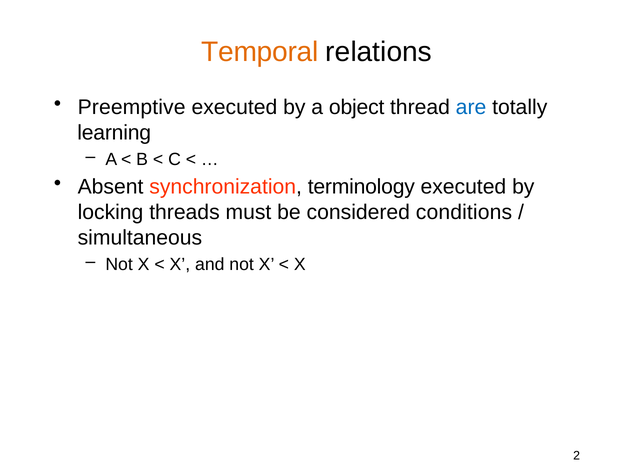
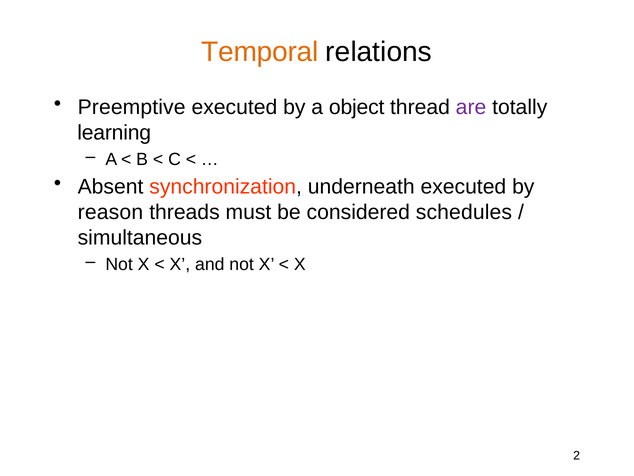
are colour: blue -> purple (471, 107)
terminology: terminology -> underneath (361, 187)
locking: locking -> reason (110, 212)
conditions: conditions -> schedules (464, 212)
